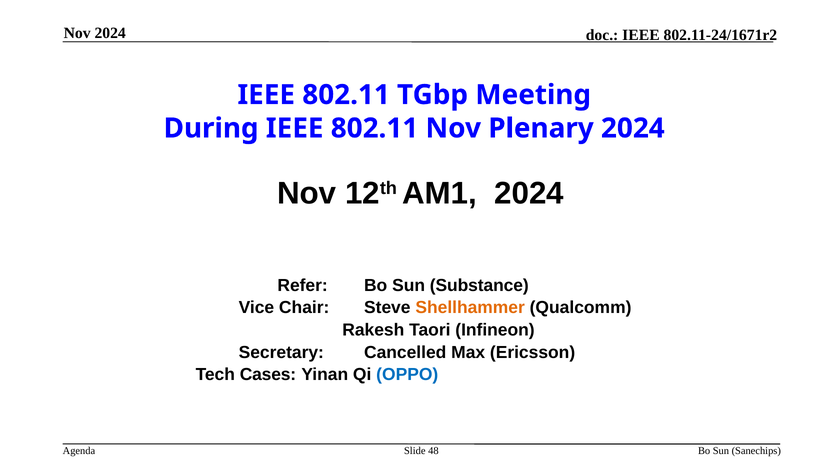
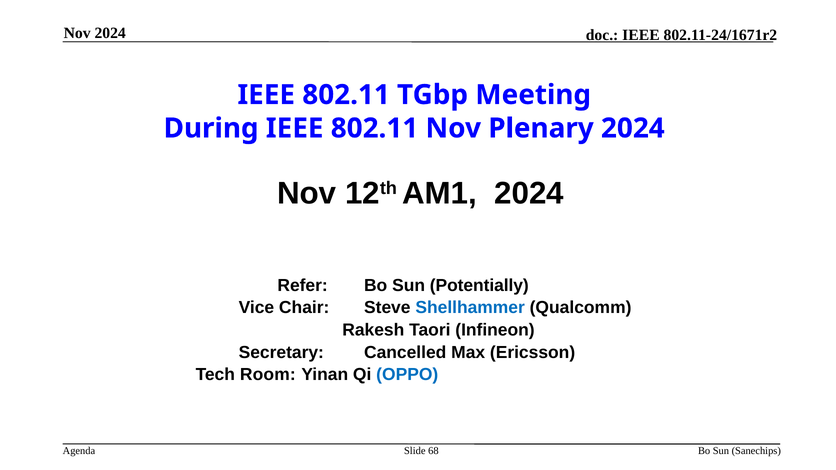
Substance: Substance -> Potentially (479, 286)
Shellhammer colour: orange -> blue (470, 308)
Cases: Cases -> Room (268, 375)
48: 48 -> 68 (433, 451)
